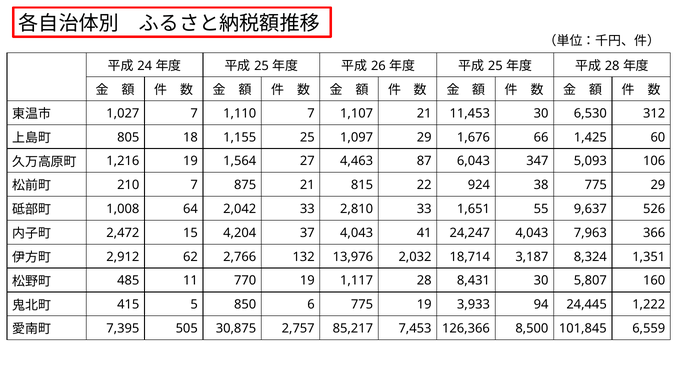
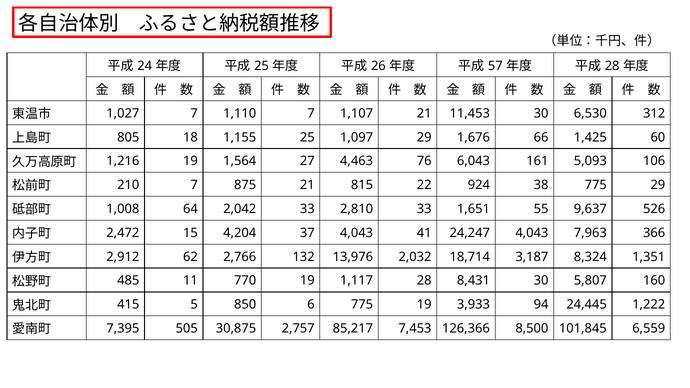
25: 25 -> 57 (495, 66)
87: 87 -> 76 (424, 161)
347: 347 -> 161 (537, 161)
